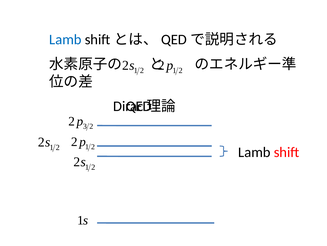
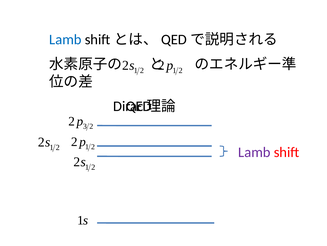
Lamb colour: black -> purple (254, 152)
